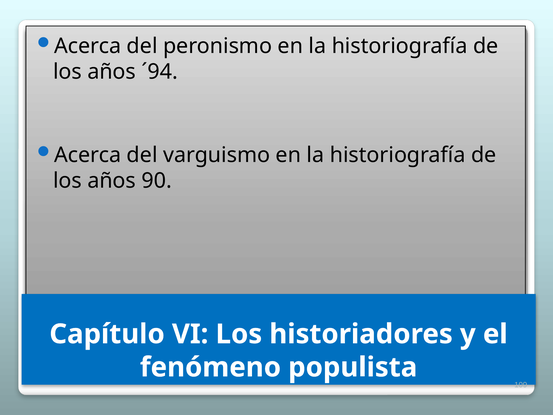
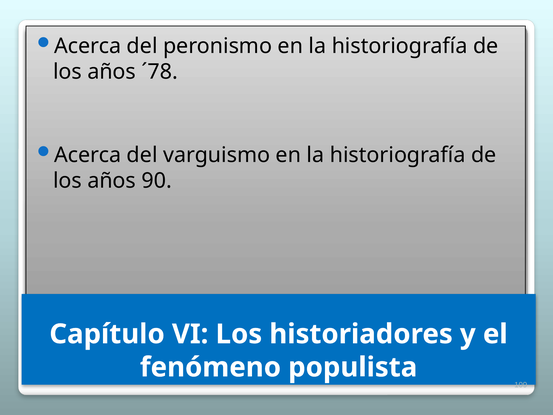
´94: ´94 -> ´78 (160, 72)
